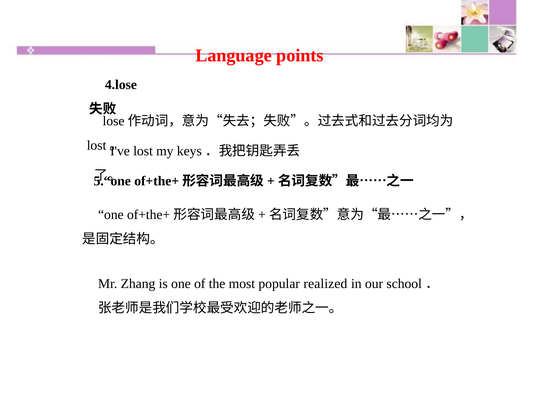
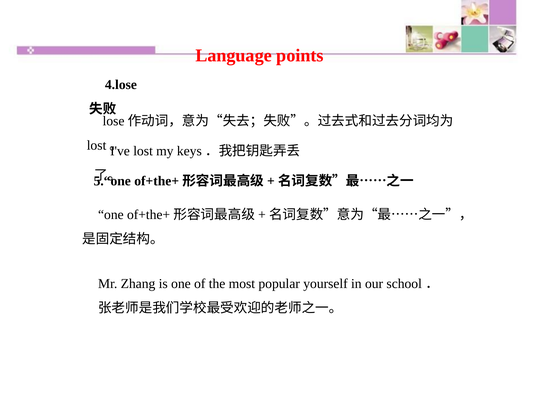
realized: realized -> yourself (325, 284)
